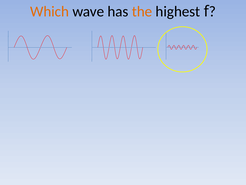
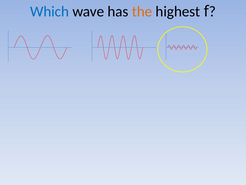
Which colour: orange -> blue (50, 12)
